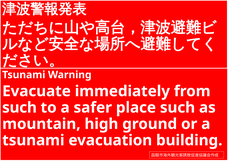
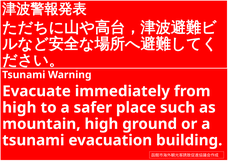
such: such -> high (19, 108)
